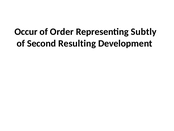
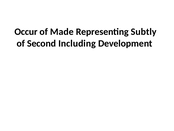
Order: Order -> Made (62, 32)
Resulting: Resulting -> Including (77, 43)
